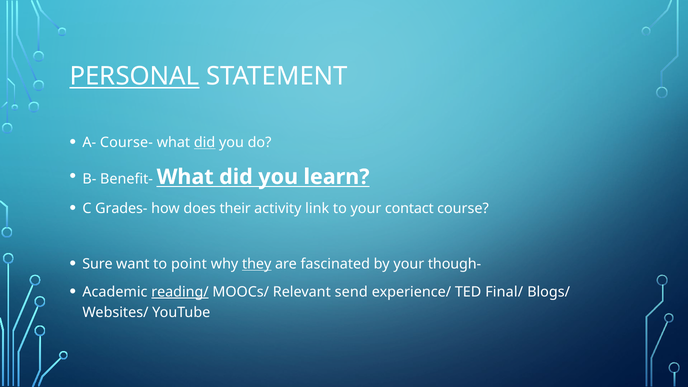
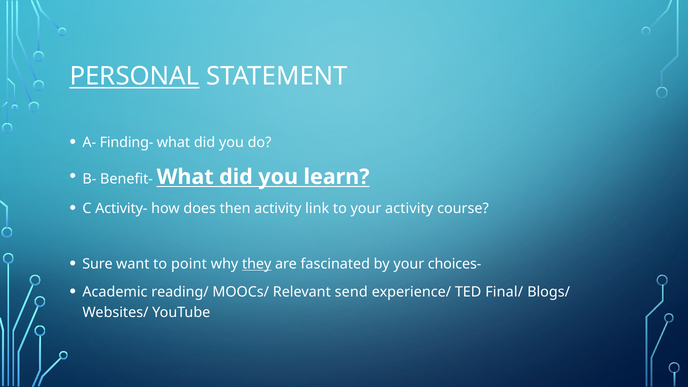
Course-: Course- -> Finding- (127, 143)
did underline: present -> none (205, 143)
Grades-: Grades- -> Activity- (121, 209)
their: their -> then (235, 209)
your contact: contact -> activity (409, 209)
though-: though- -> choices- (455, 264)
reading/ underline: present -> none (180, 292)
